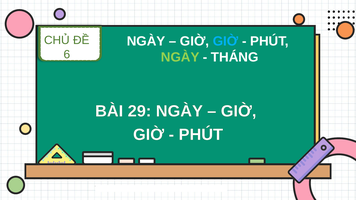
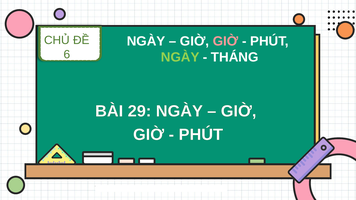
GIỜ colour: light blue -> pink (226, 41)
